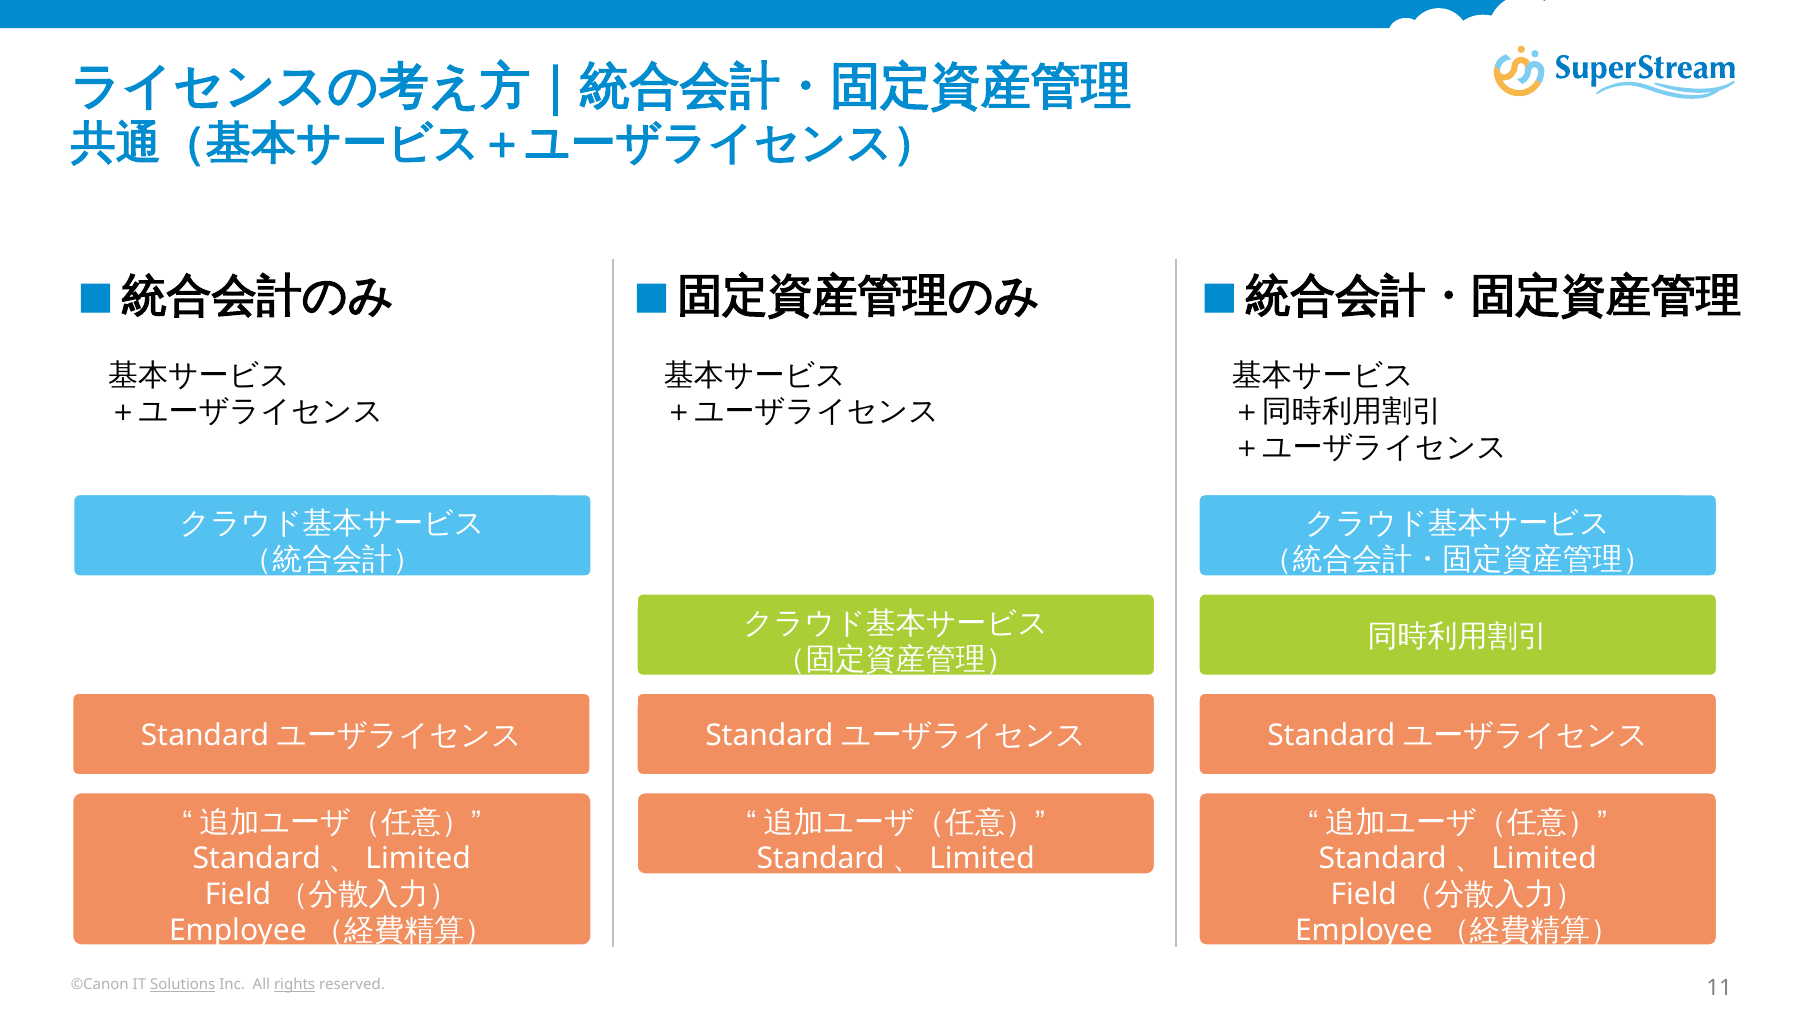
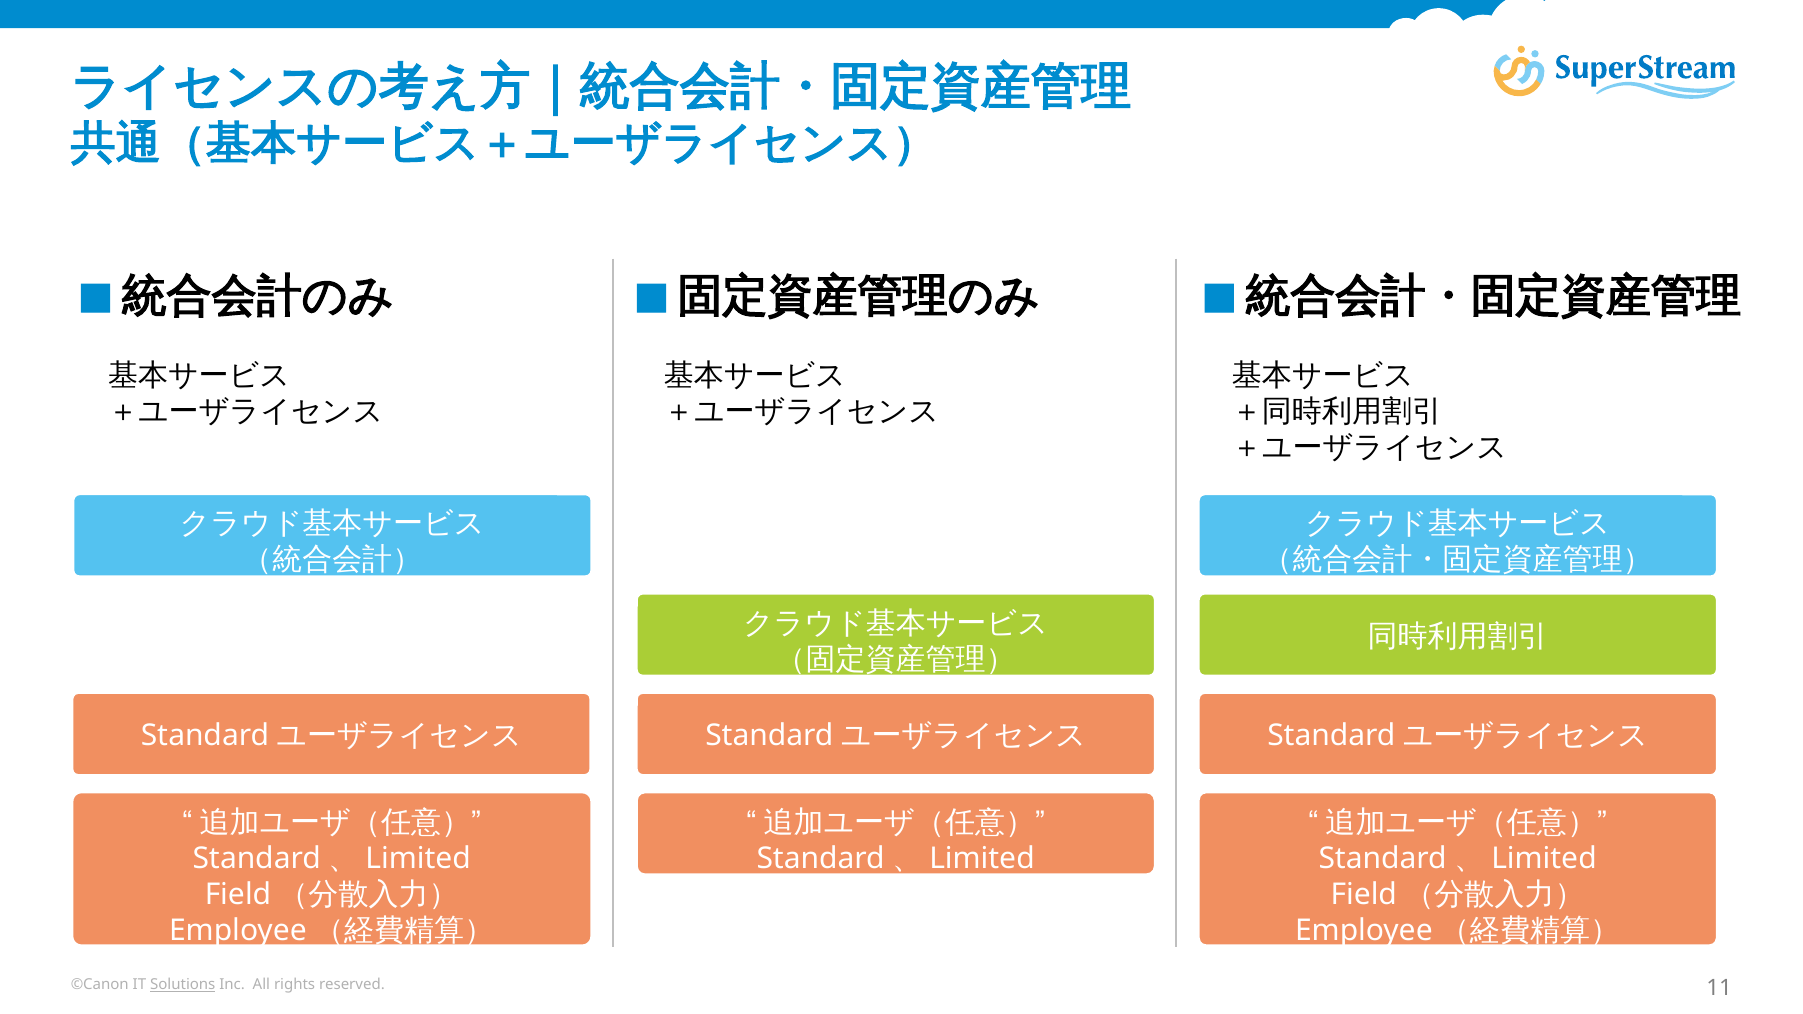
rights underline: present -> none (295, 985)
